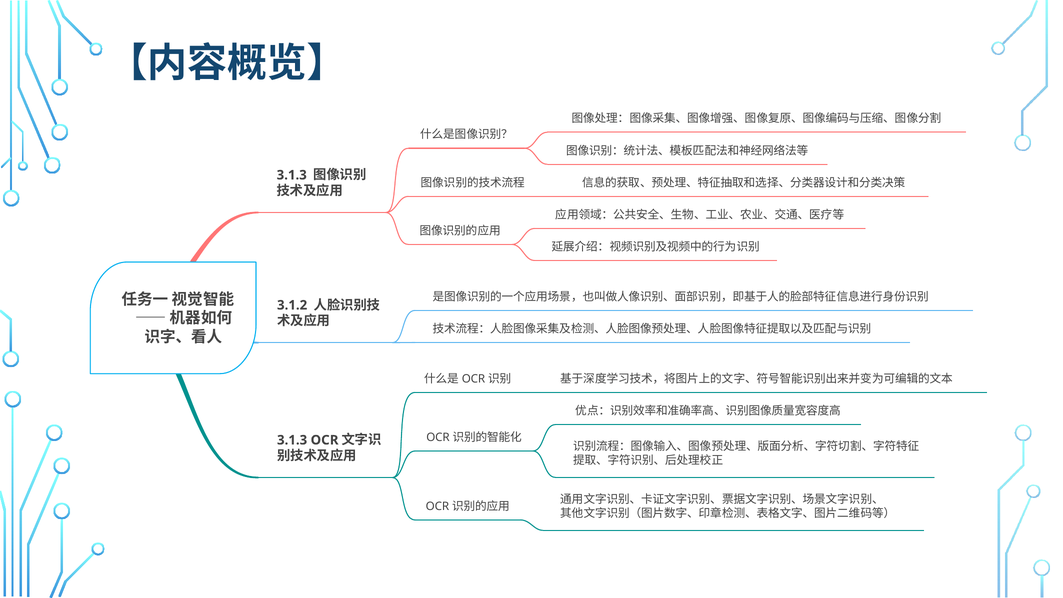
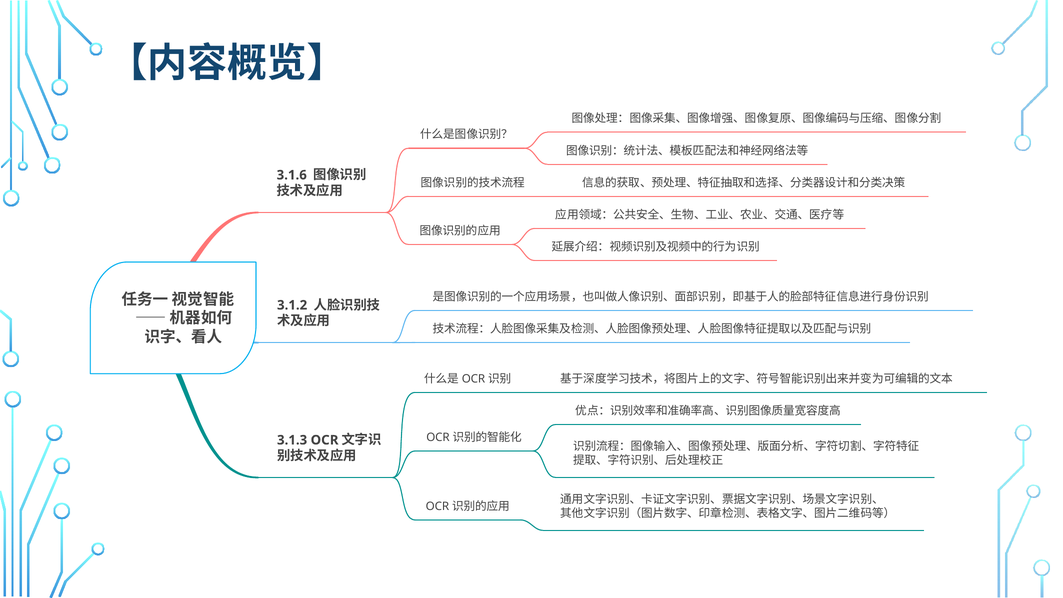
3.1.3: 3.1.3 -> 3.1.6 (292, 175)
